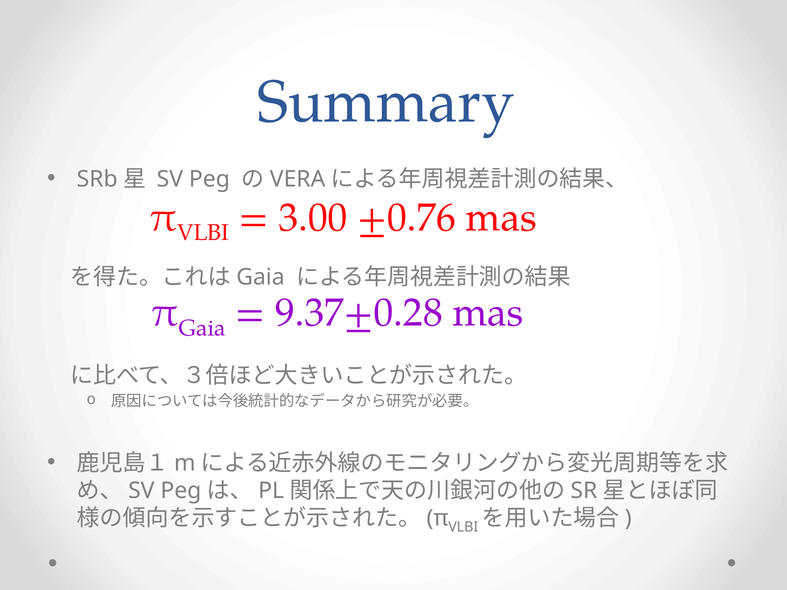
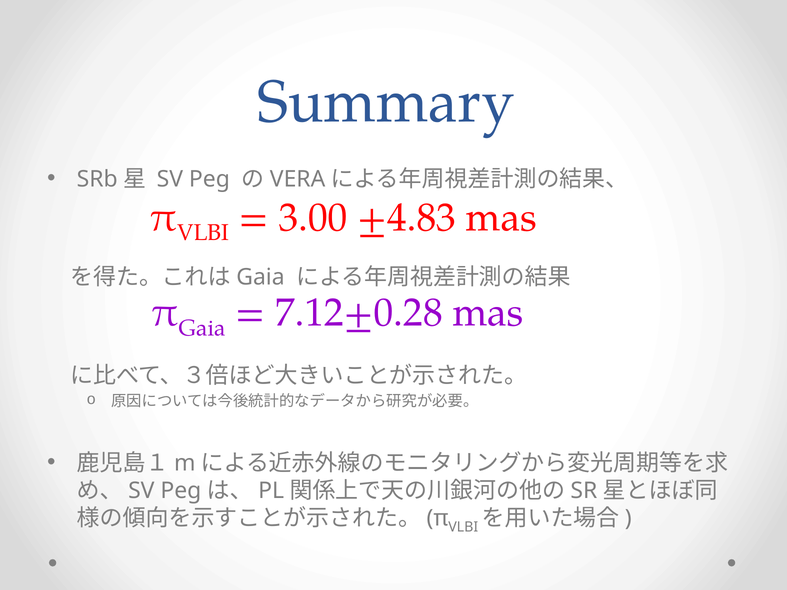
±0.76: ±0.76 -> ±4.83 (407, 218)
9.37±0.28: 9.37±0.28 -> 7.12±0.28 (359, 313)
